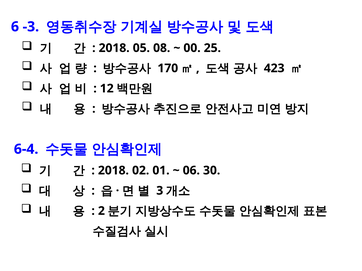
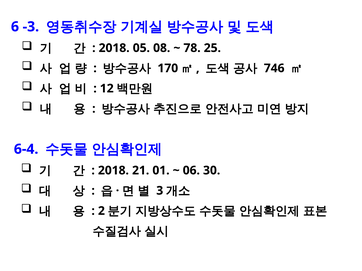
00: 00 -> 78 (192, 48)
423: 423 -> 746 (274, 68)
02: 02 -> 21 (141, 171)
